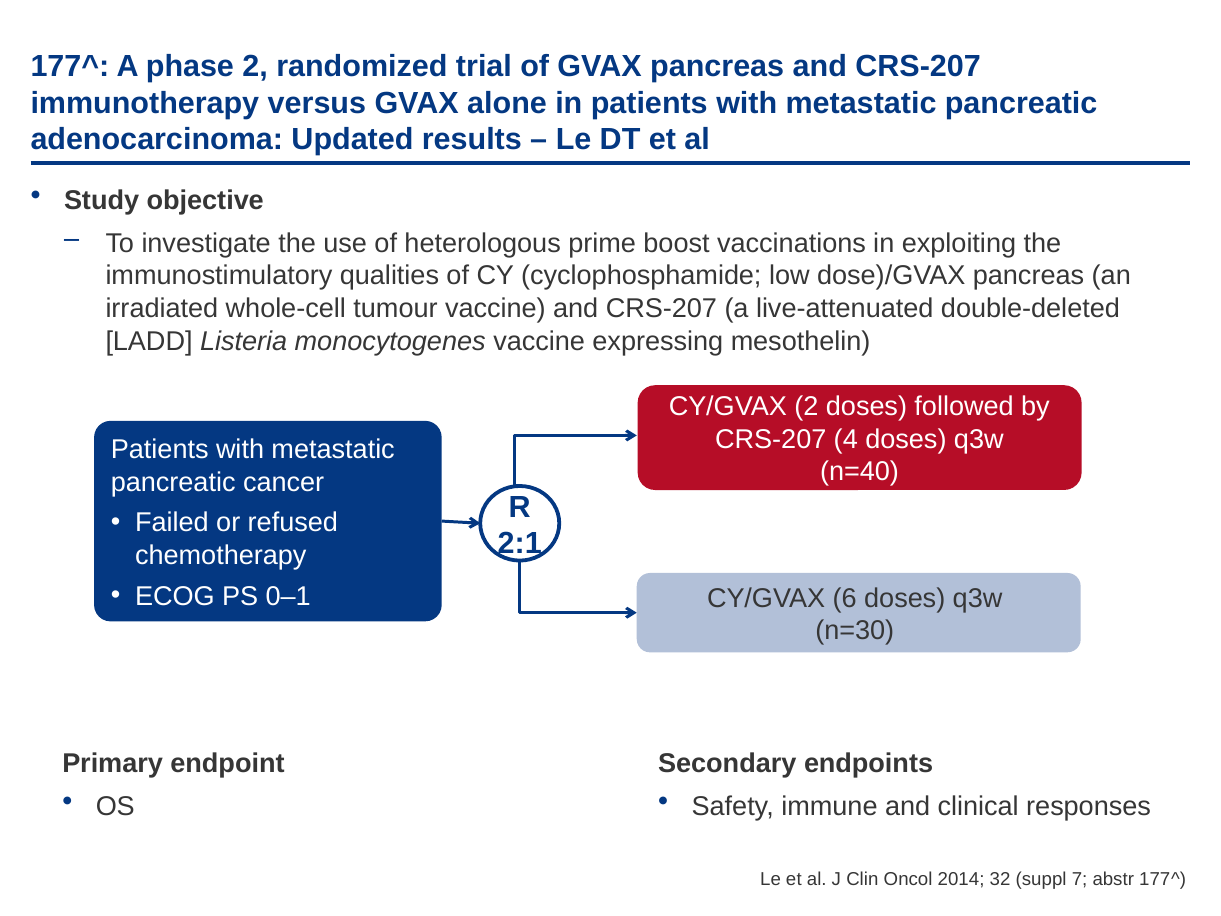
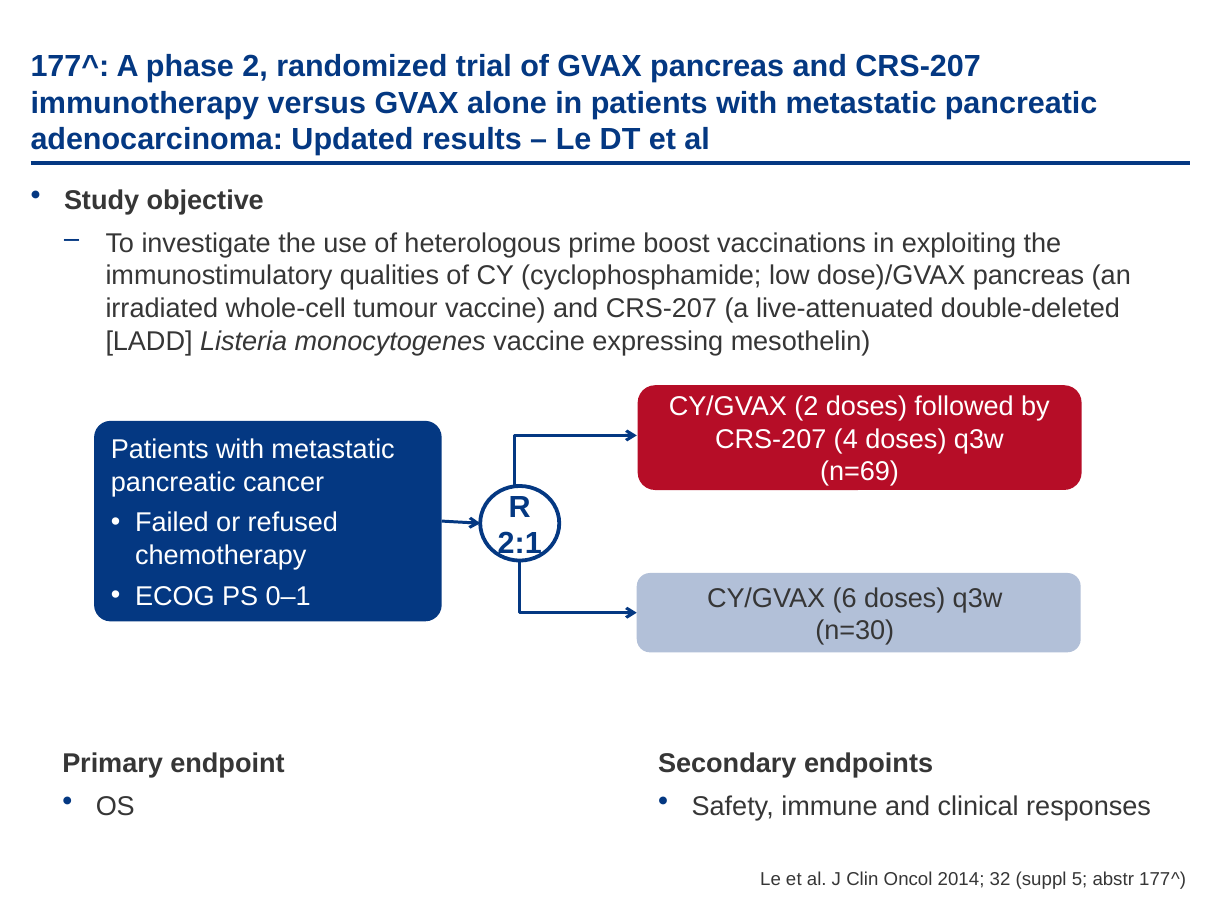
n=40: n=40 -> n=69 (860, 472)
7: 7 -> 5 (1080, 879)
